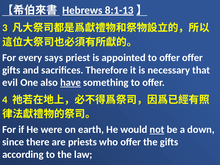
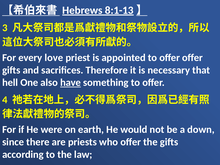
says: says -> love (54, 58)
evil: evil -> hell (10, 83)
not underline: present -> none (157, 130)
